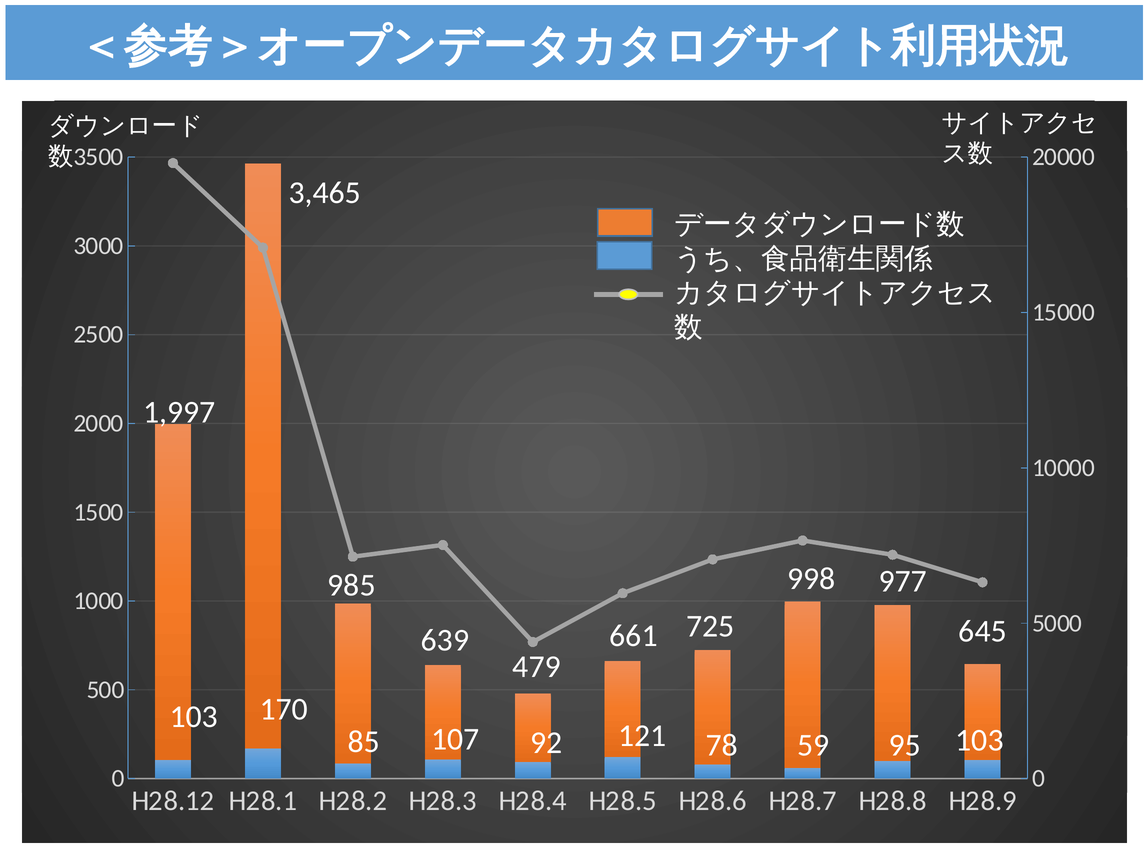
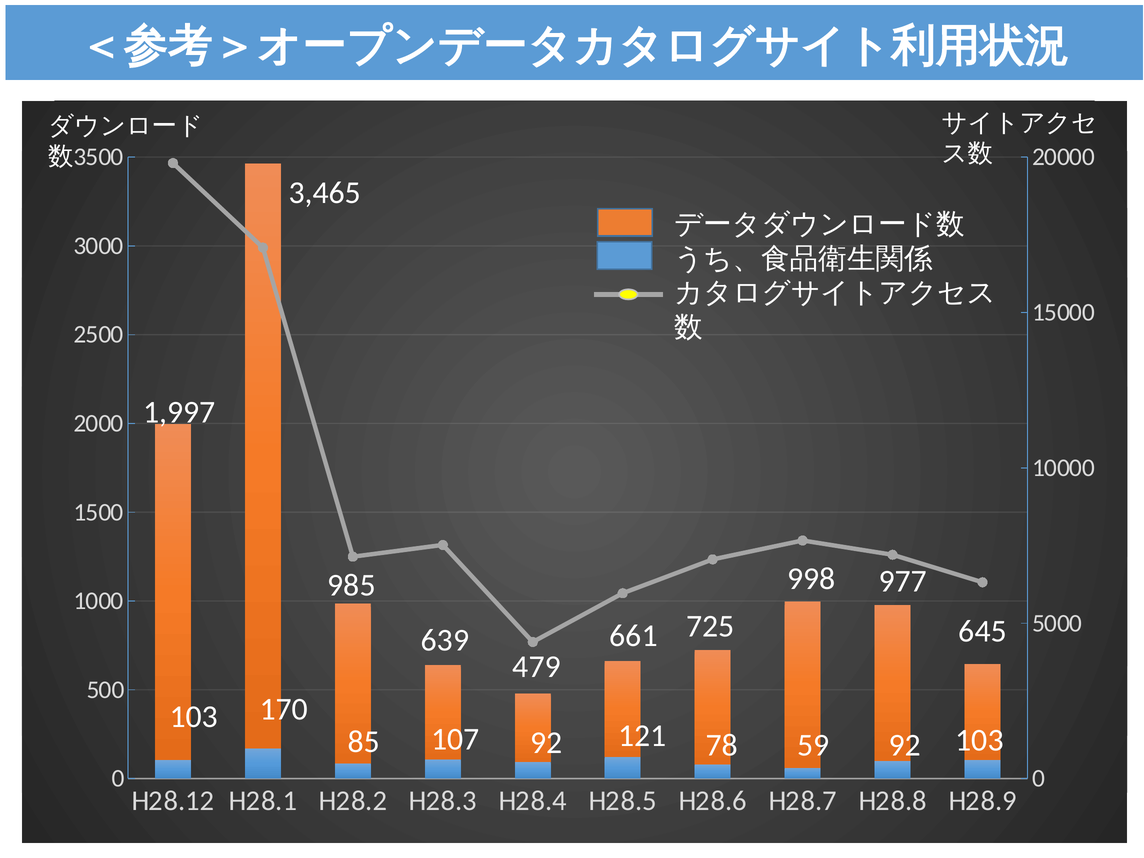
59 95: 95 -> 92 (905, 745)
